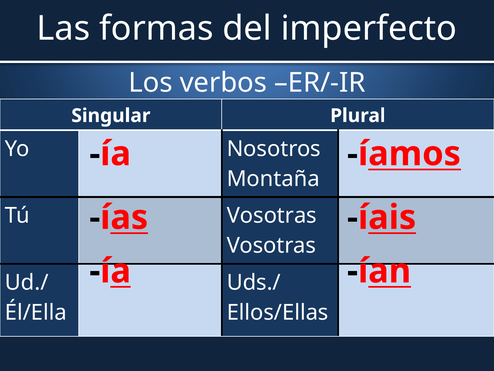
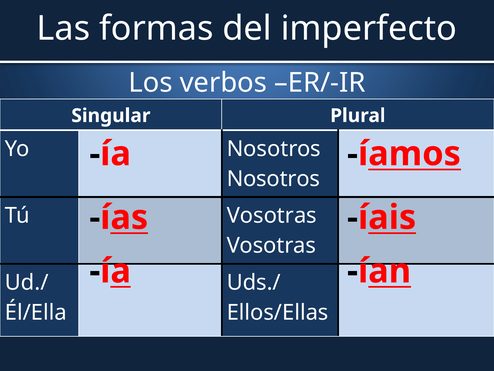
Montaña: Montaña -> Nosotros (273, 179)
